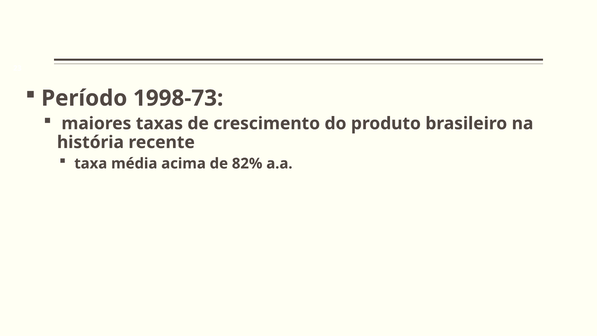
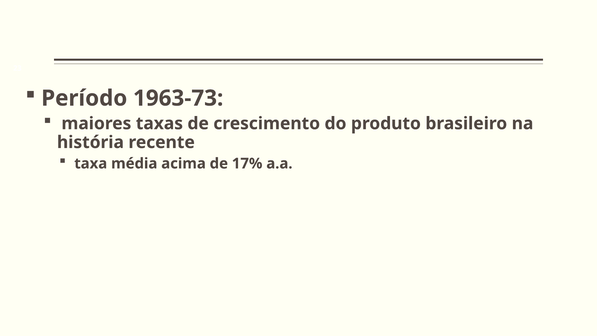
1998-73: 1998-73 -> 1963-73 (178, 98)
82%: 82% -> 17% (247, 163)
